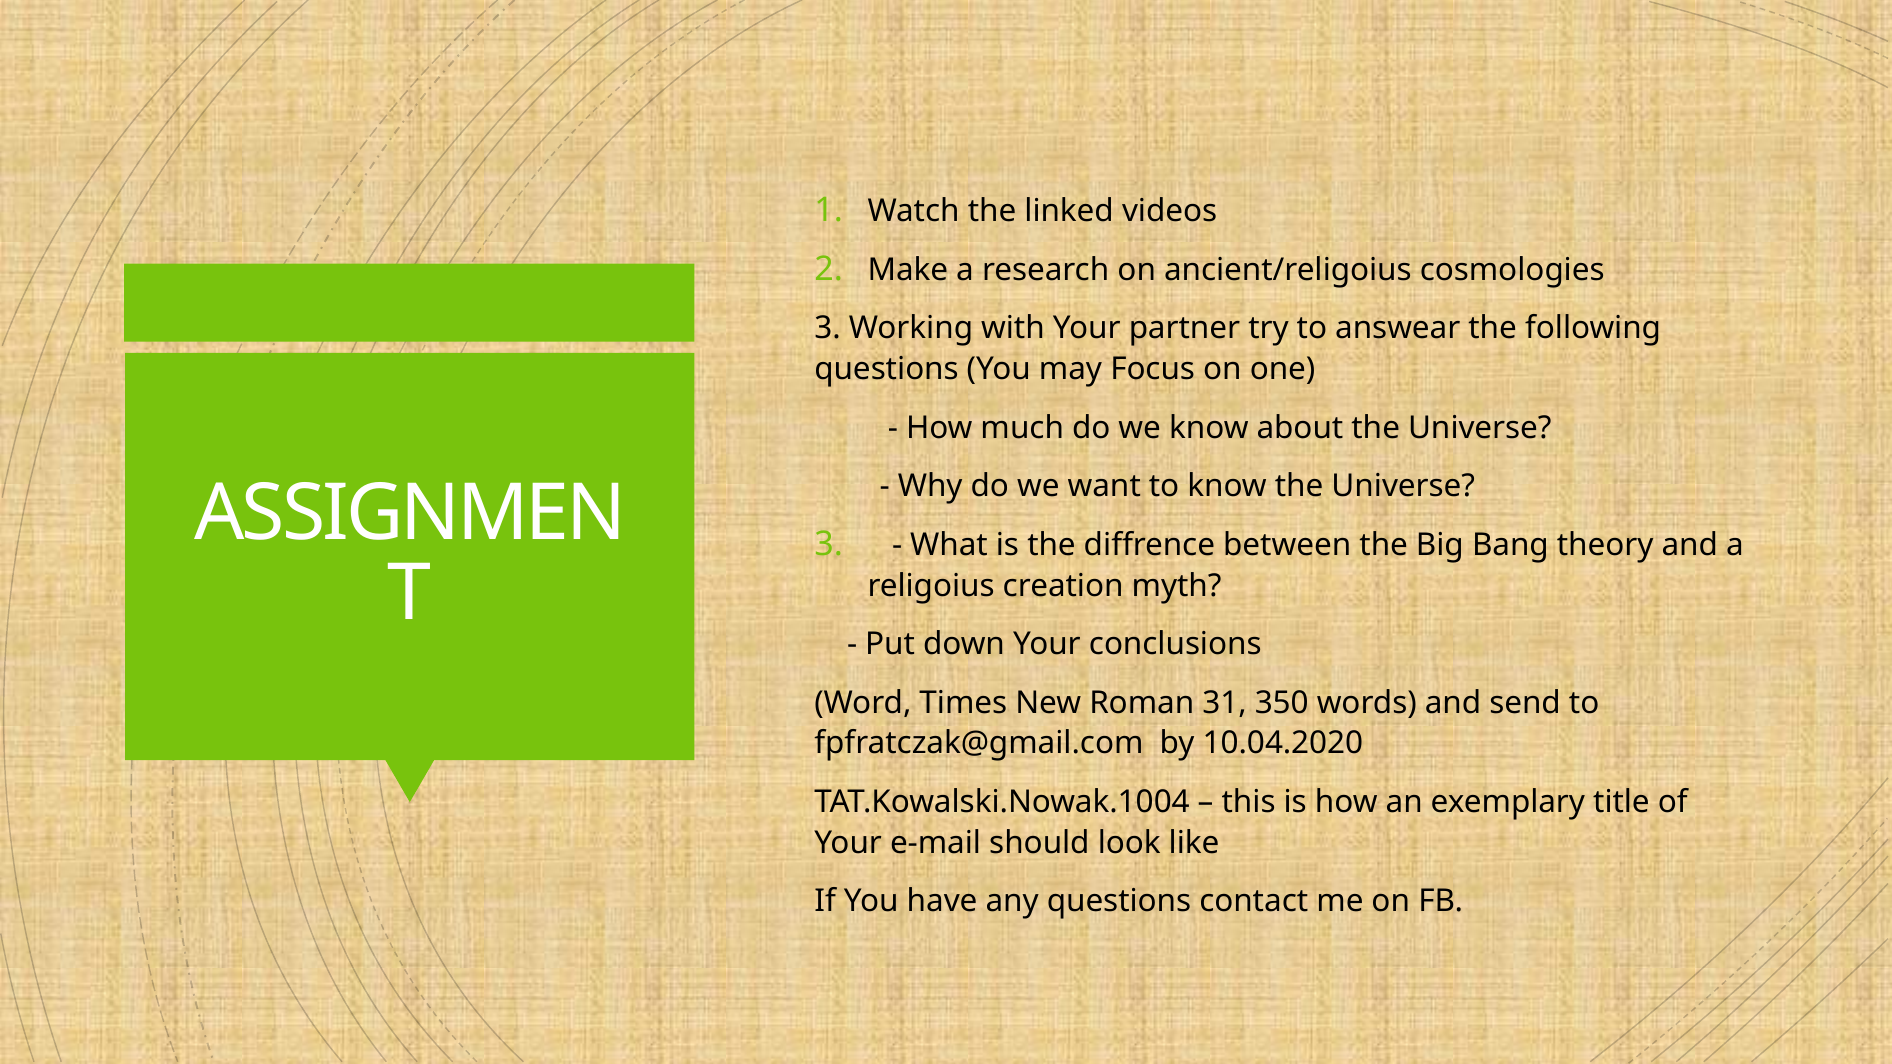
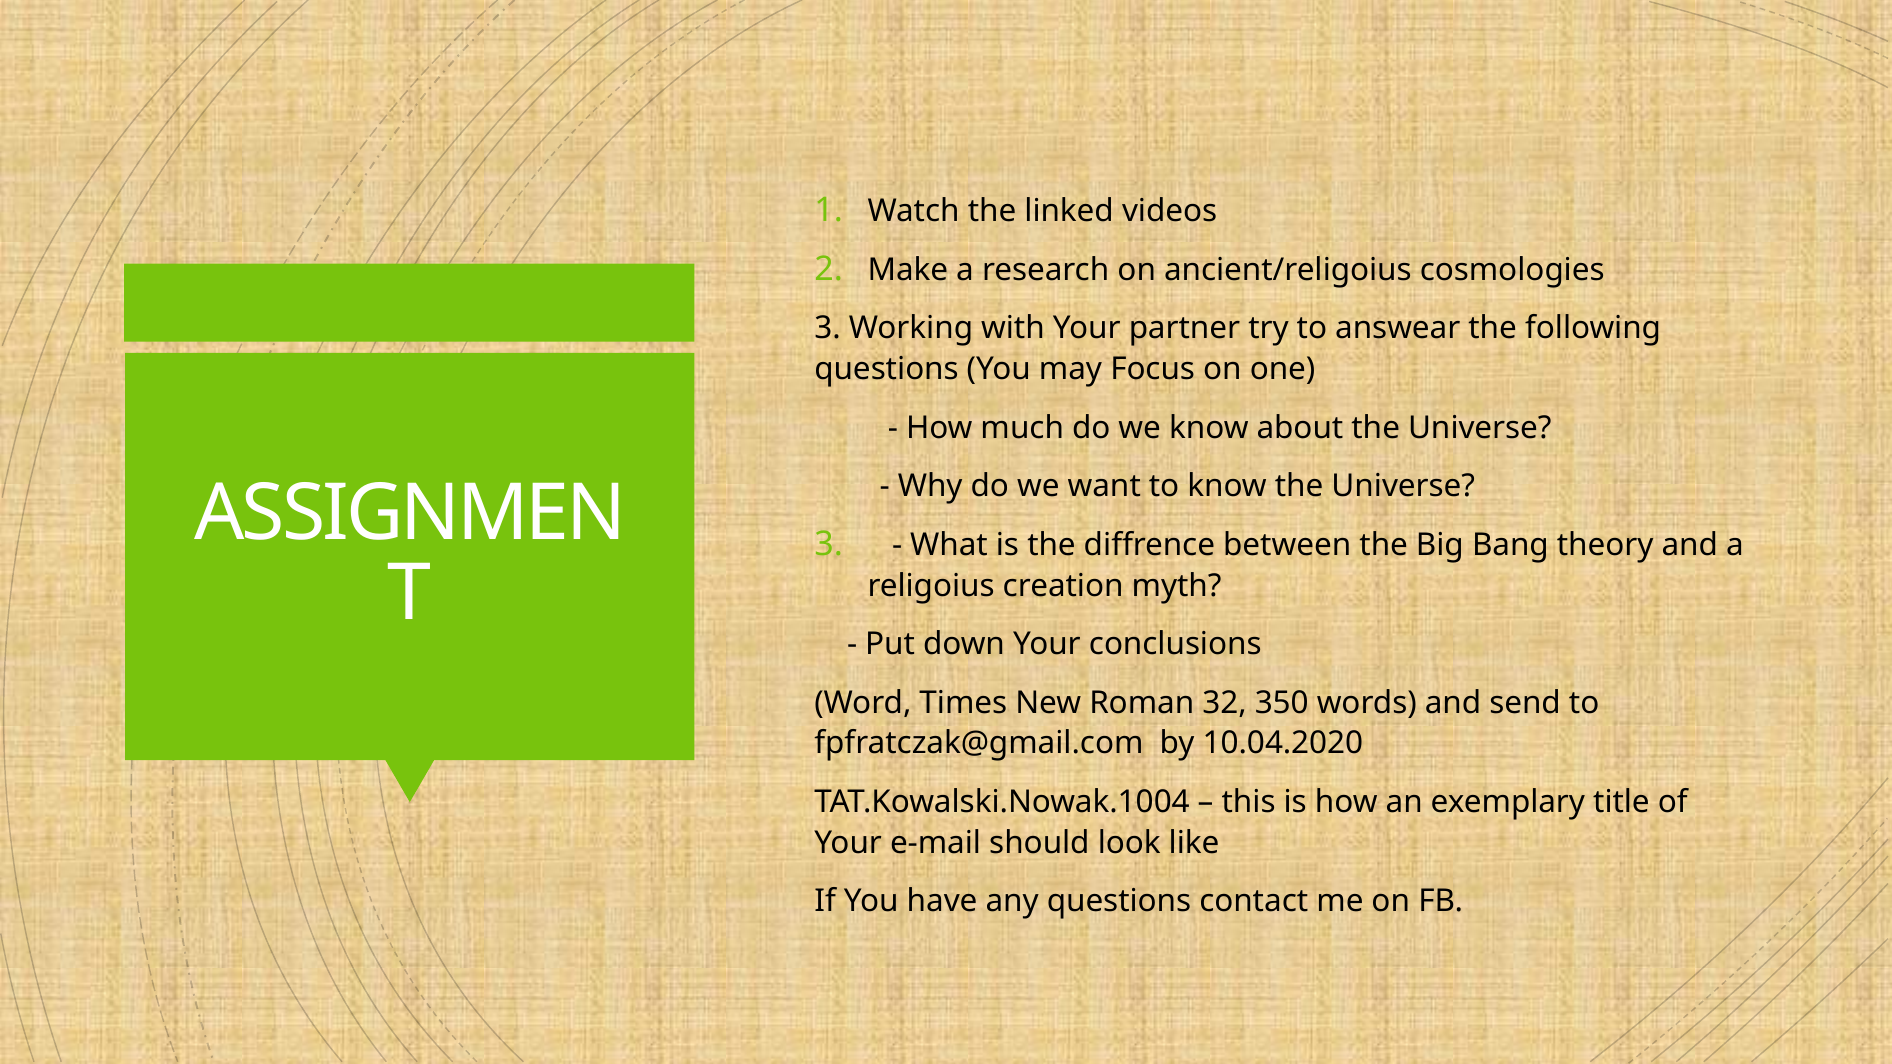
31: 31 -> 32 (1225, 703)
